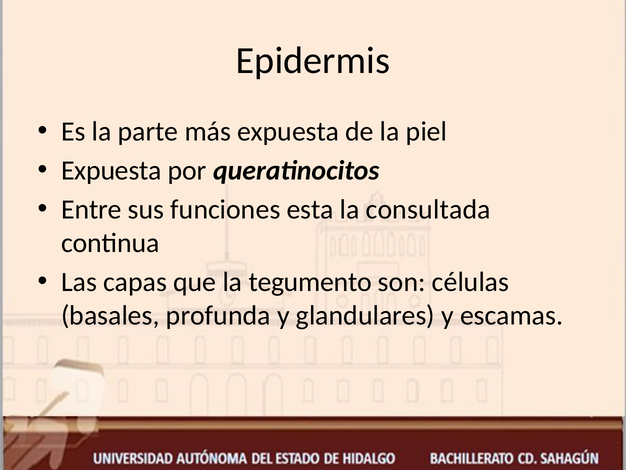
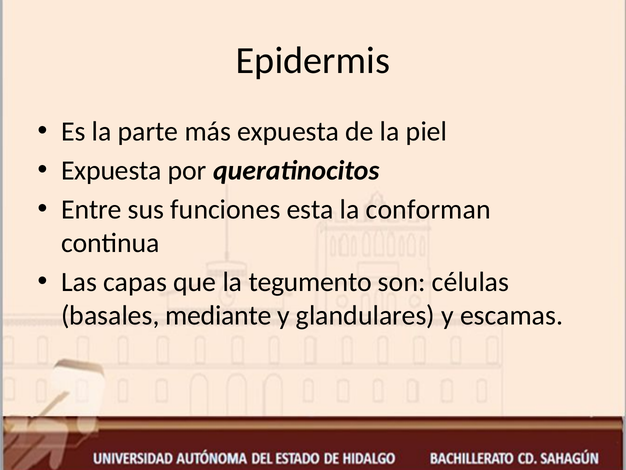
consultada: consultada -> conforman (428, 209)
profunda: profunda -> mediante (218, 315)
